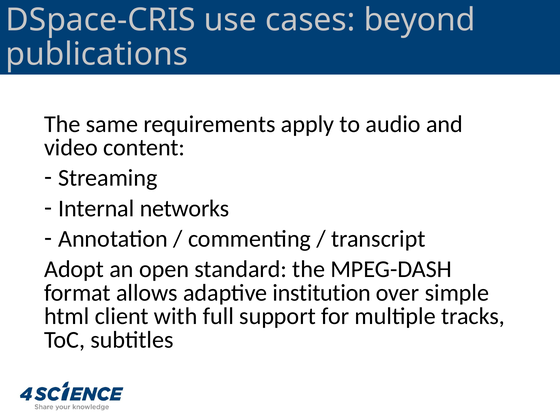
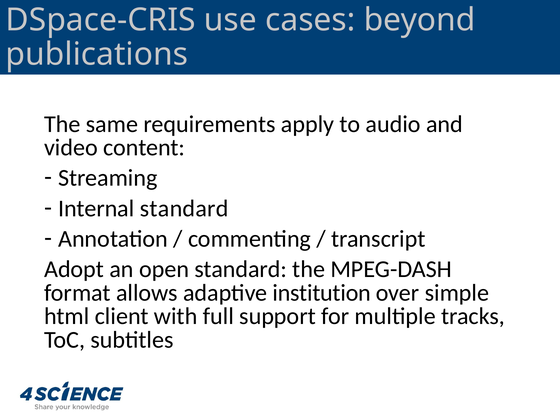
Internal networks: networks -> standard (184, 208)
